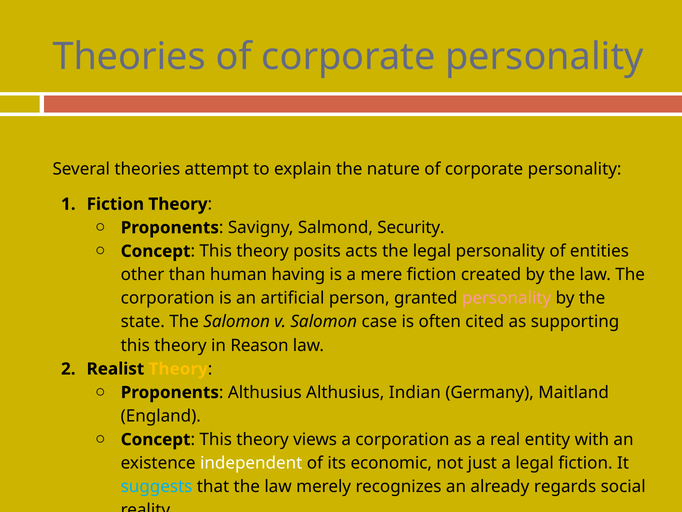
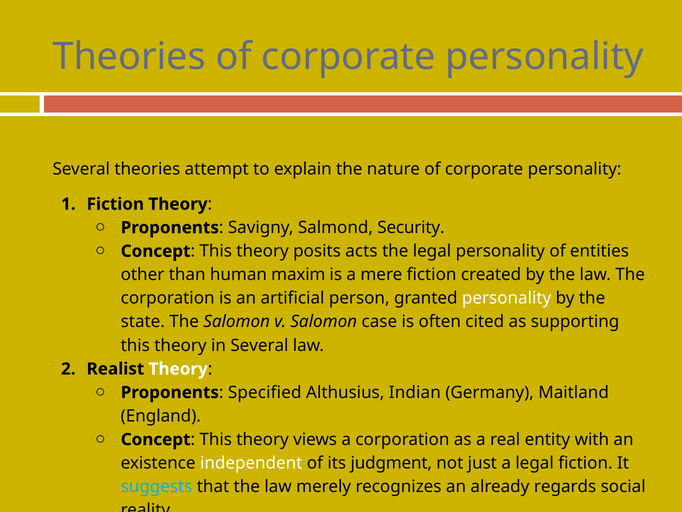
having: having -> maxim (298, 275)
personality colour: pink -> white (507, 298)
in Reason: Reason -> Several (259, 345)
Theory colour: yellow -> white (178, 369)
Althusius: Althusius -> Specified (265, 392)
economic: economic -> judgment (391, 463)
